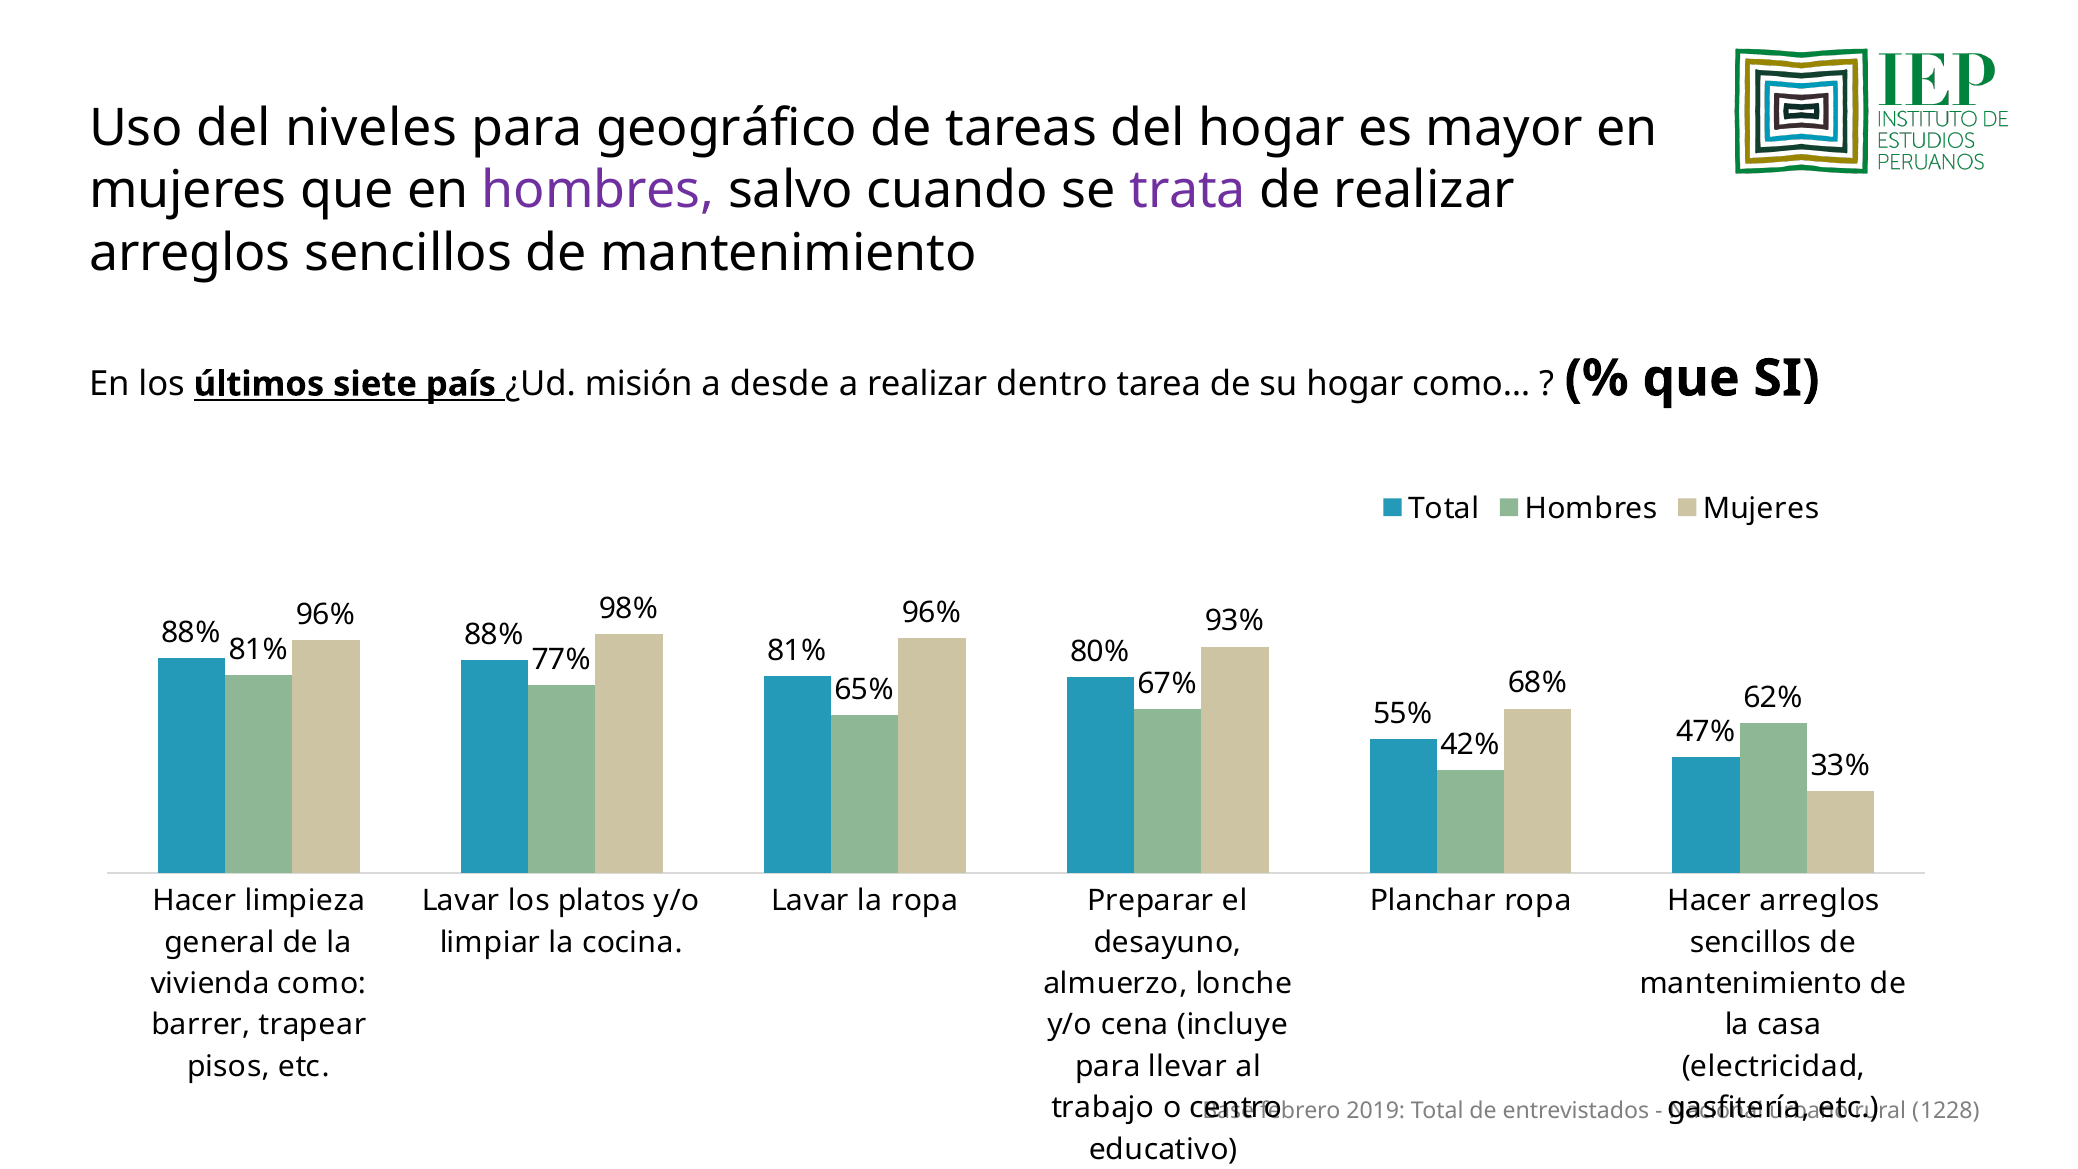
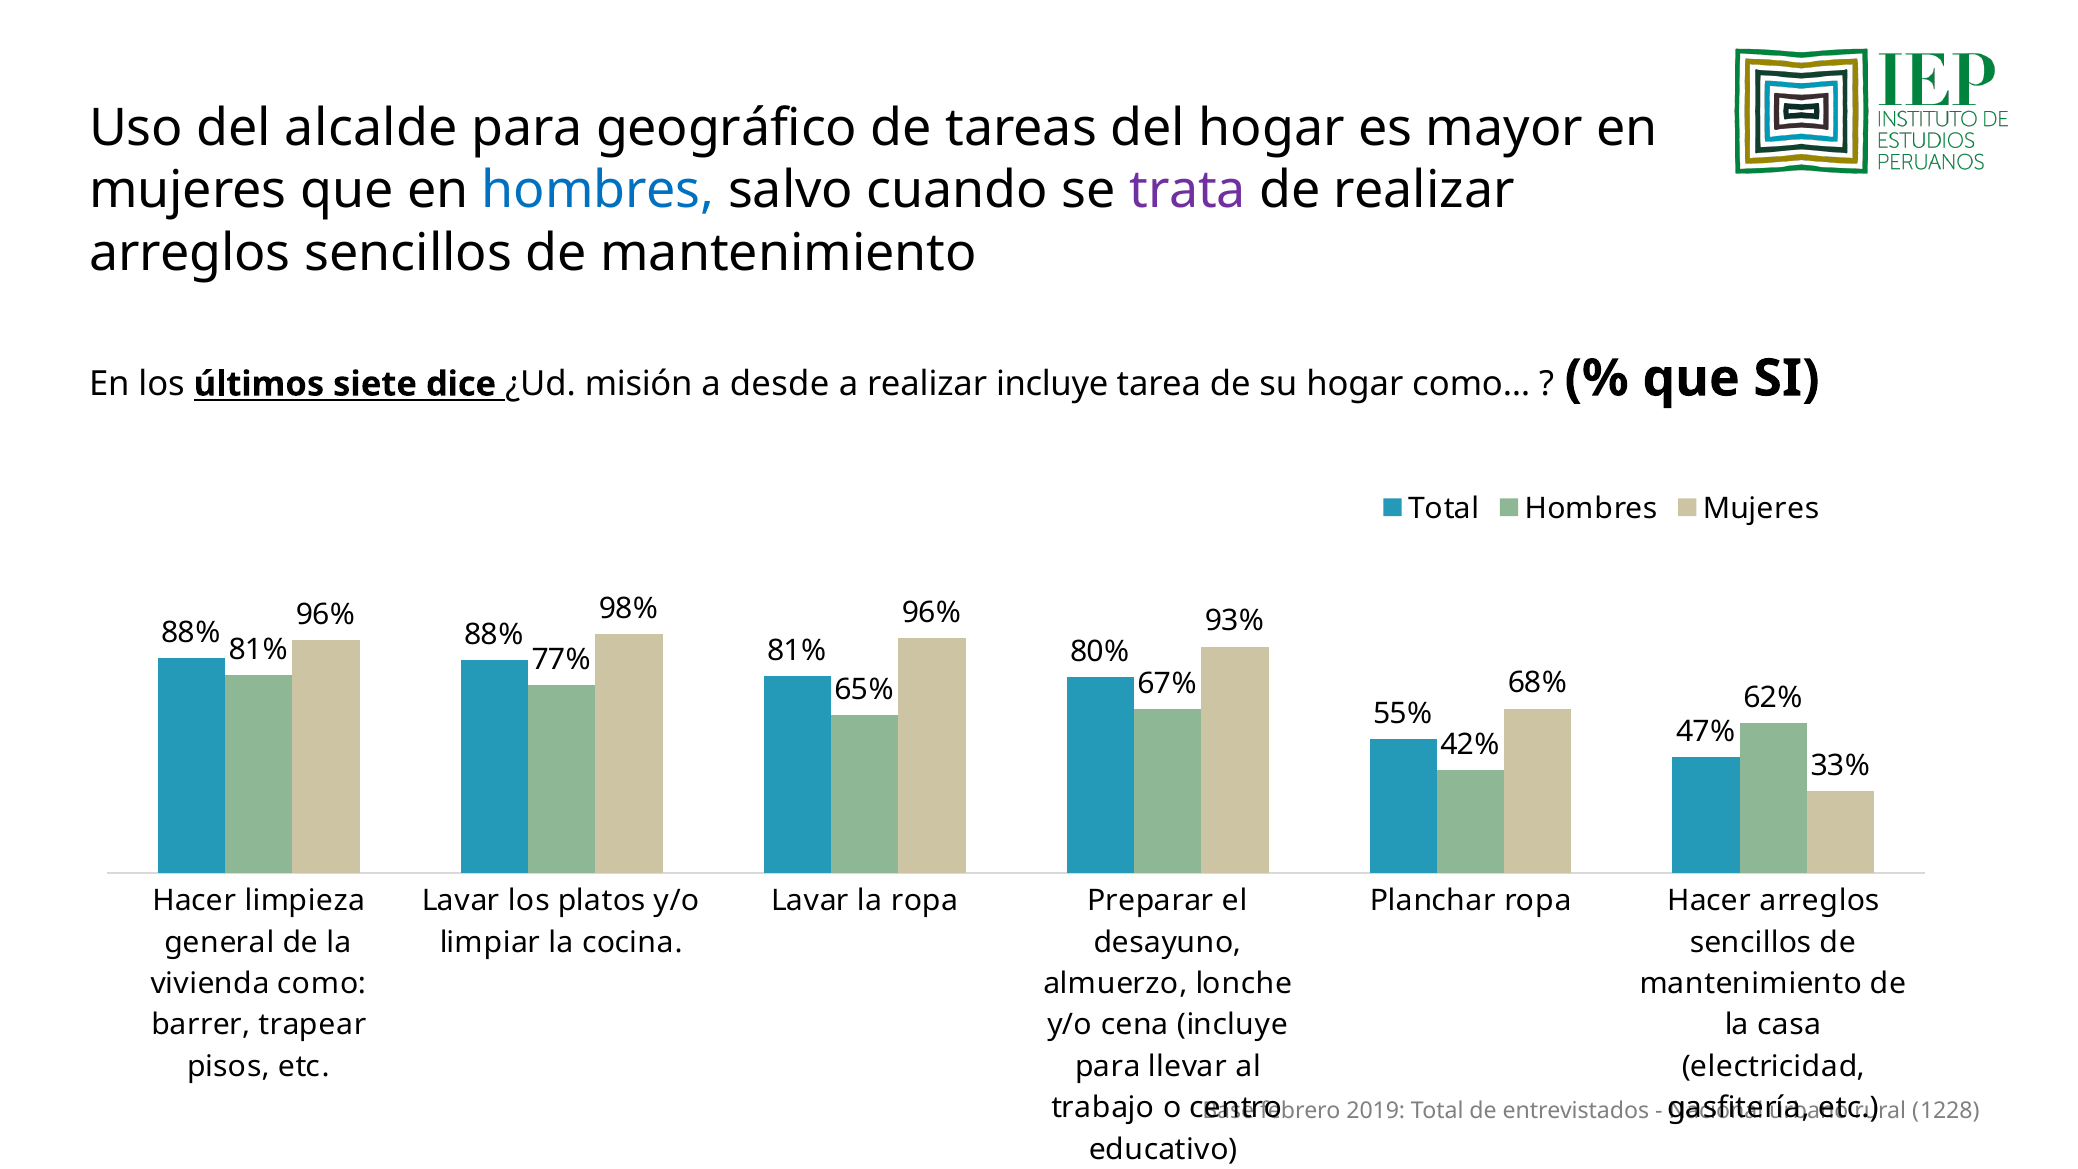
niveles: niveles -> alcalde (371, 128)
hombres colour: purple -> blue (598, 191)
país: país -> dice (461, 384)
realizar dentro: dentro -> incluye (1052, 384)
